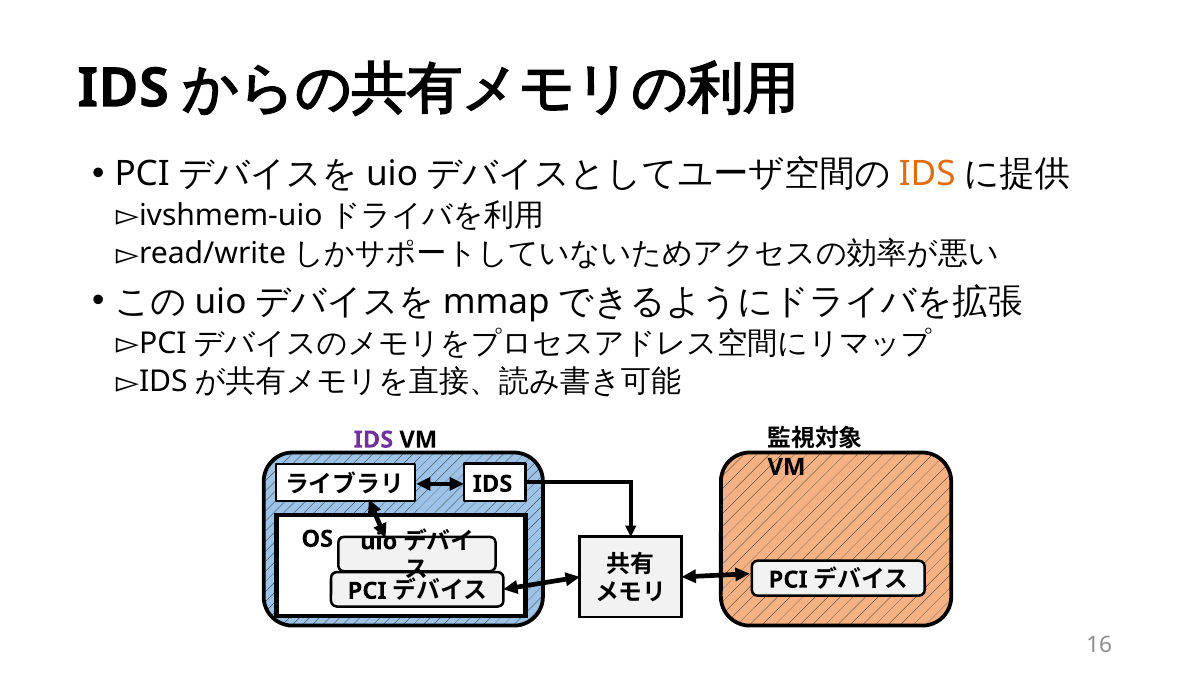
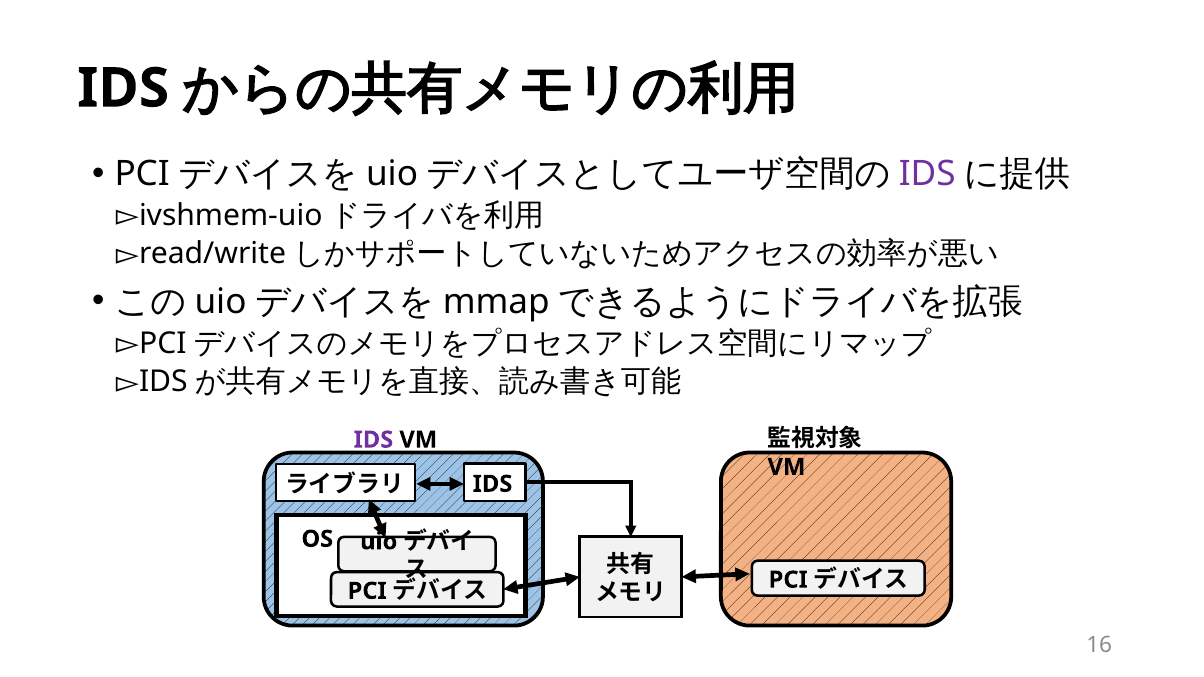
IDS colour: orange -> purple (927, 174)
